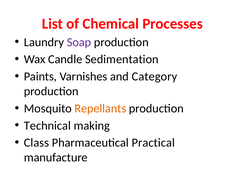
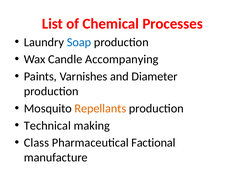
Soap colour: purple -> blue (79, 42)
Sedimentation: Sedimentation -> Accompanying (122, 59)
Category: Category -> Diameter (155, 76)
Practical: Practical -> Factional (153, 143)
